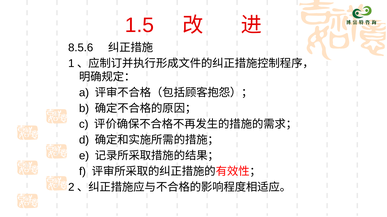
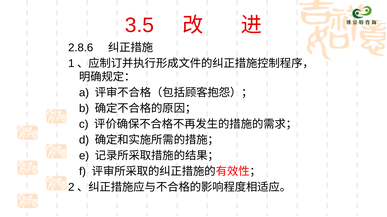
1.5: 1.5 -> 3.5 (140, 25)
8.5.6: 8.5.6 -> 2.8.6 (81, 48)
